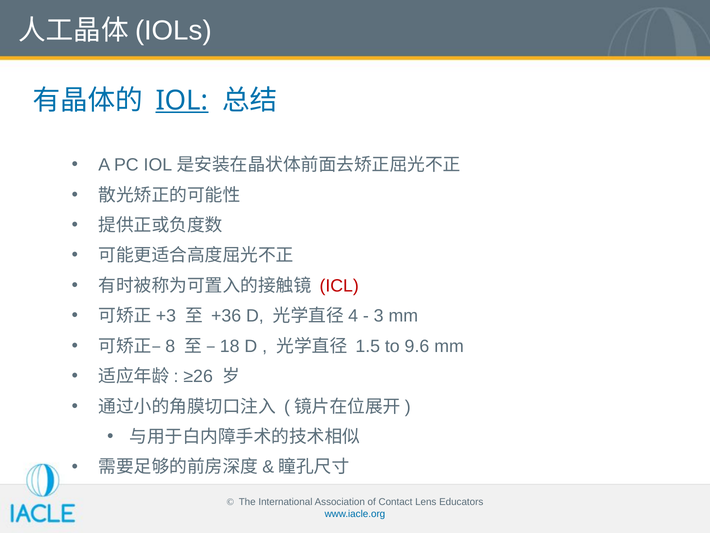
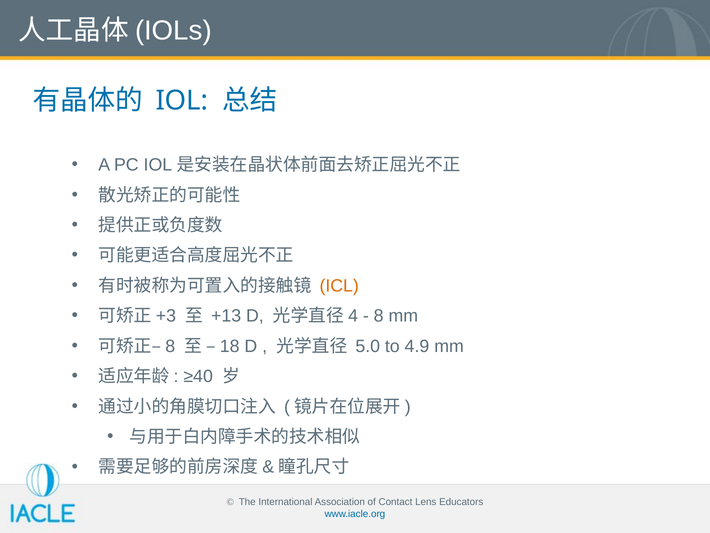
IOL underline: present -> none (182, 100)
ICL colour: red -> orange (339, 286)
+36: +36 -> +13 (226, 316)
3: 3 -> 8 (379, 316)
1.5: 1.5 -> 5.0 (368, 346)
9.6: 9.6 -> 4.9 (417, 346)
≥26: ≥26 -> ≥40 (198, 376)
